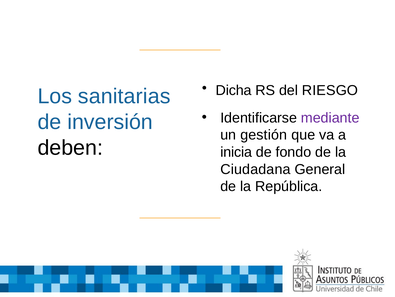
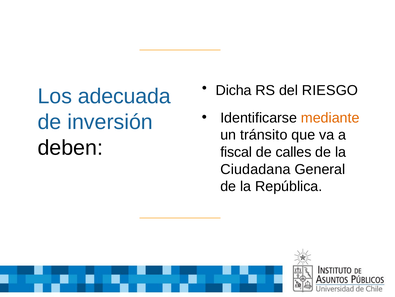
sanitarias: sanitarias -> adecuada (124, 96)
mediante colour: purple -> orange (330, 117)
gestión: gestión -> tránsito (264, 135)
inicia: inicia -> fiscal (236, 152)
fondo: fondo -> calles (294, 152)
